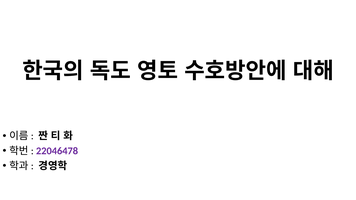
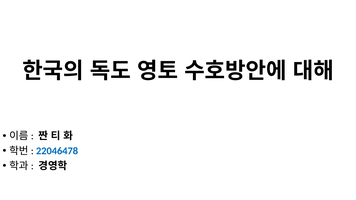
22046478 colour: purple -> blue (57, 151)
